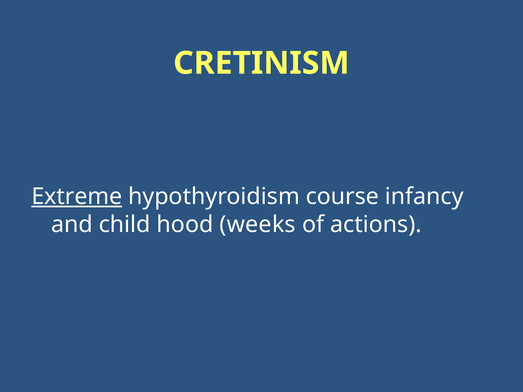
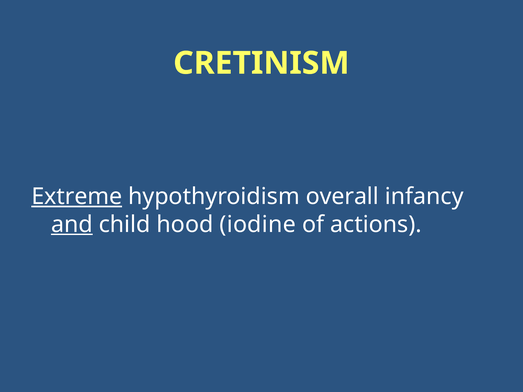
course: course -> overall (342, 197)
and underline: none -> present (72, 225)
weeks: weeks -> iodine (258, 225)
